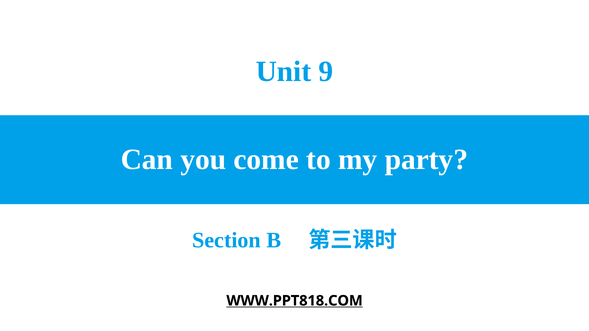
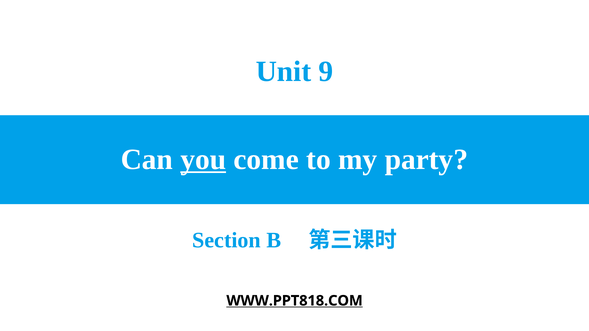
you underline: none -> present (203, 160)
